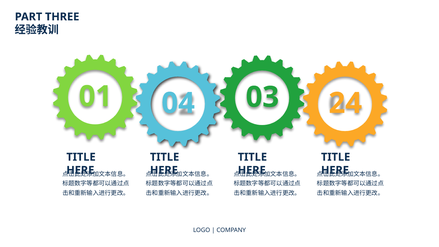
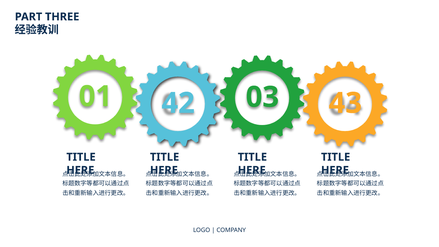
04: 04 -> 42 (178, 103)
24: 24 -> 43 (345, 103)
